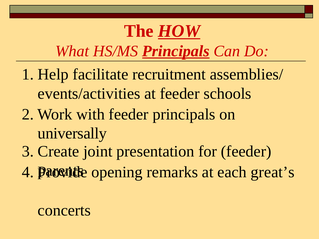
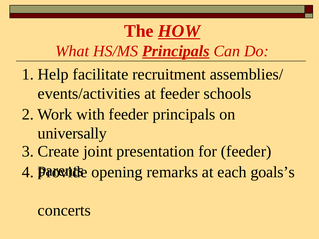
great’s: great’s -> goals’s (273, 172)
